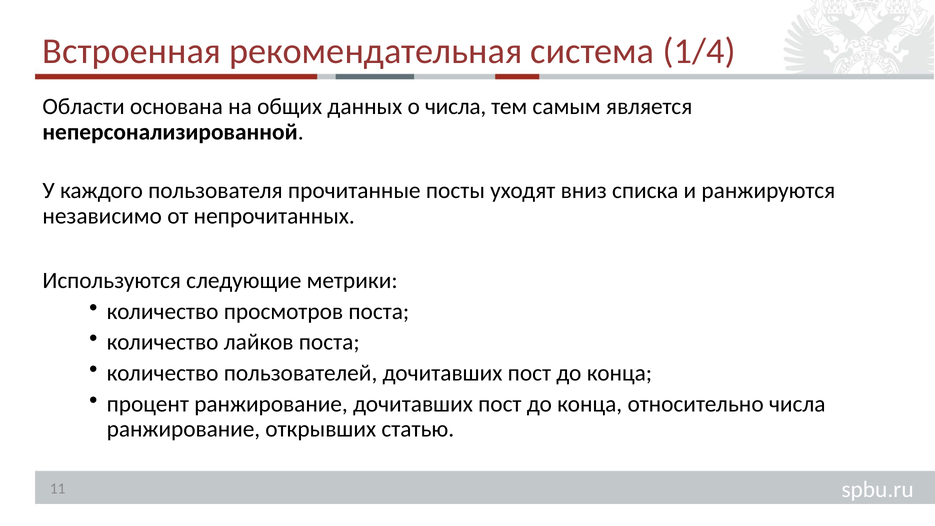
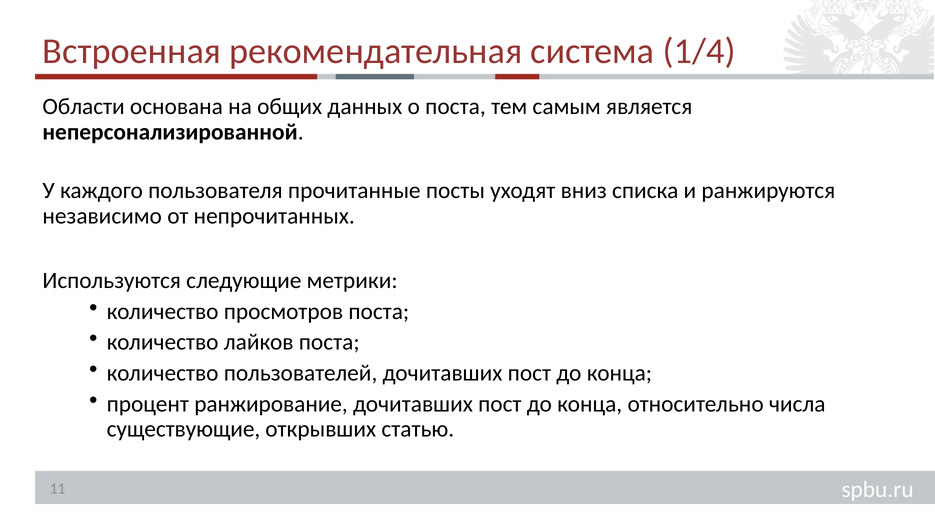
о числа: числа -> поста (455, 107)
ранжирование: ранжирование -> существующие (183, 429)
